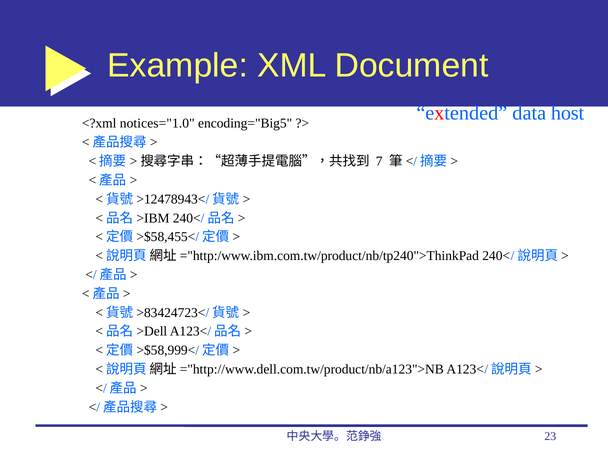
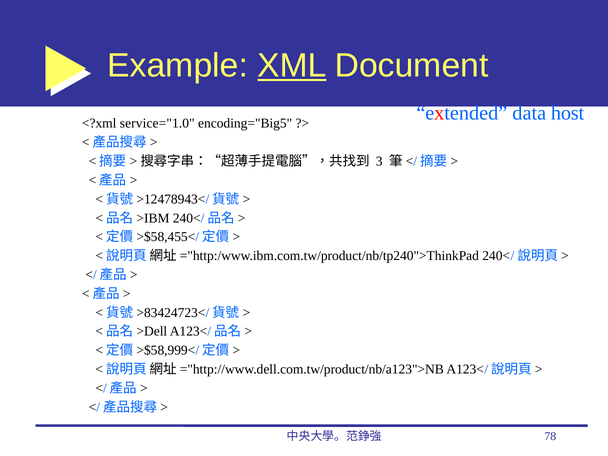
XML underline: none -> present (292, 66)
notices="1.0: notices="1.0 -> service="1.0 (157, 124)
7: 7 -> 3 (379, 161)
23: 23 -> 78 (550, 437)
